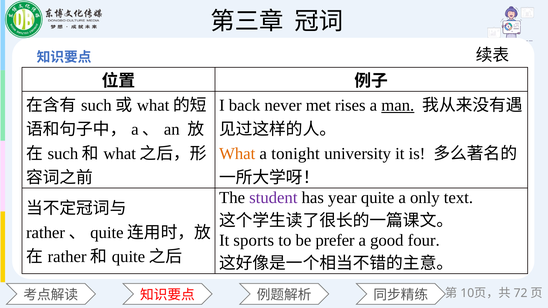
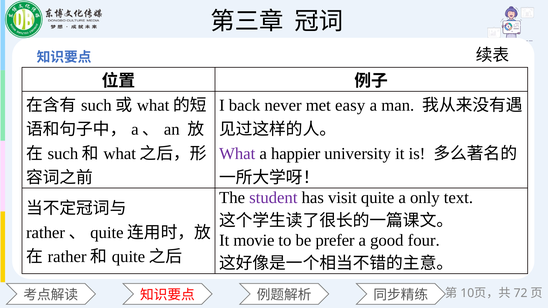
rises: rises -> easy (350, 105)
man underline: present -> none (398, 105)
What colour: orange -> purple (237, 154)
tonight: tonight -> happier (296, 154)
year: year -> visit (342, 198)
sports: sports -> movie (254, 240)
